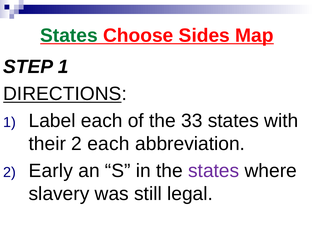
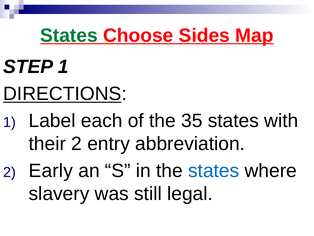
33: 33 -> 35 (192, 120)
2 each: each -> entry (109, 143)
states colour: purple -> blue (214, 170)
